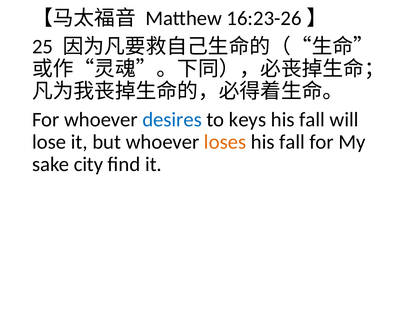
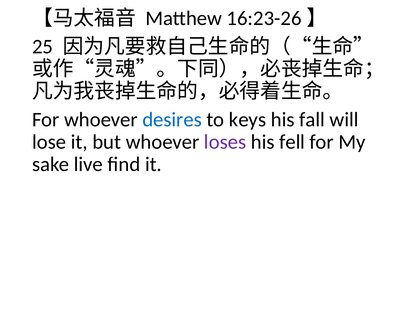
loses colour: orange -> purple (225, 142)
fall: fall -> fell (292, 142)
city: city -> live (88, 164)
